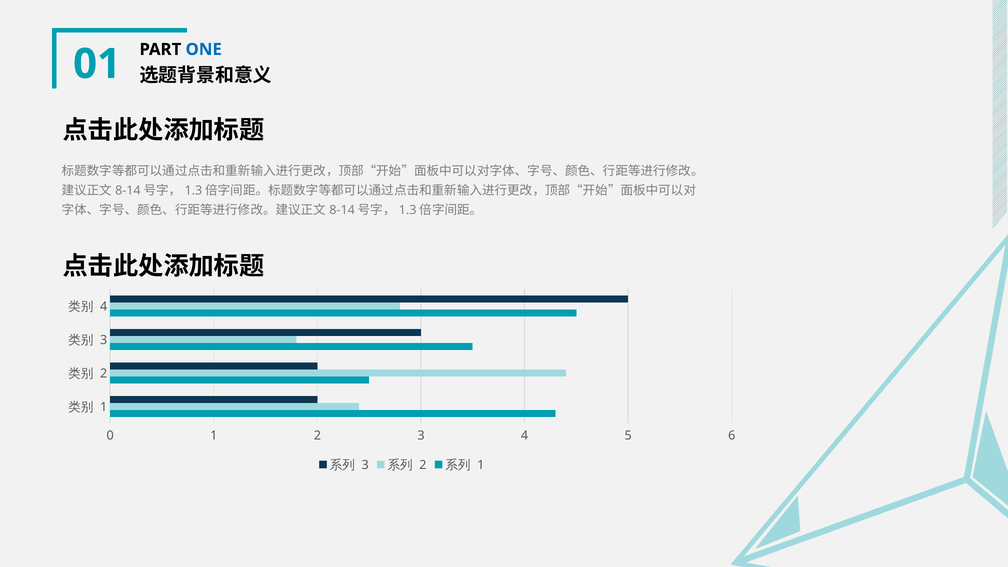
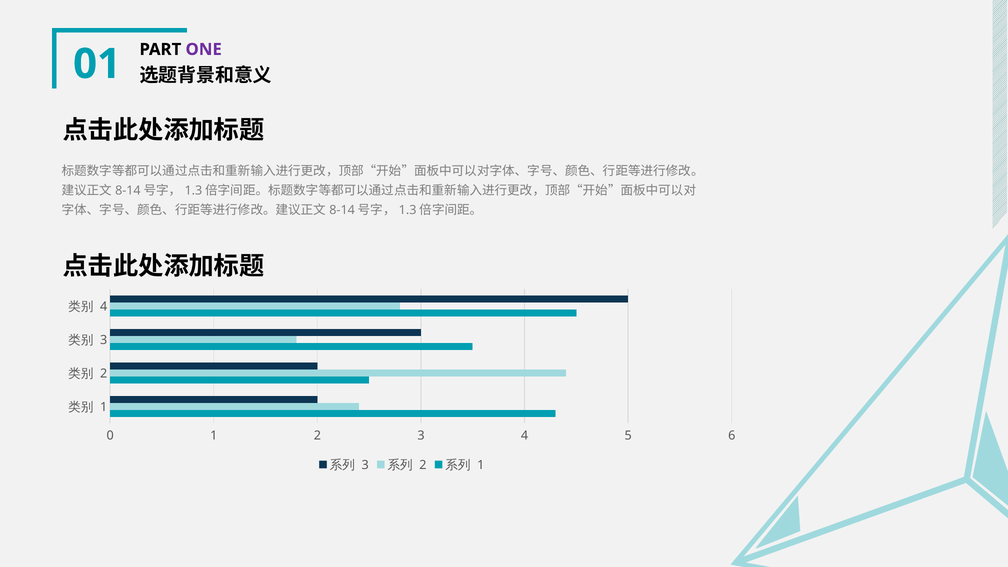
ONE colour: blue -> purple (204, 49)
